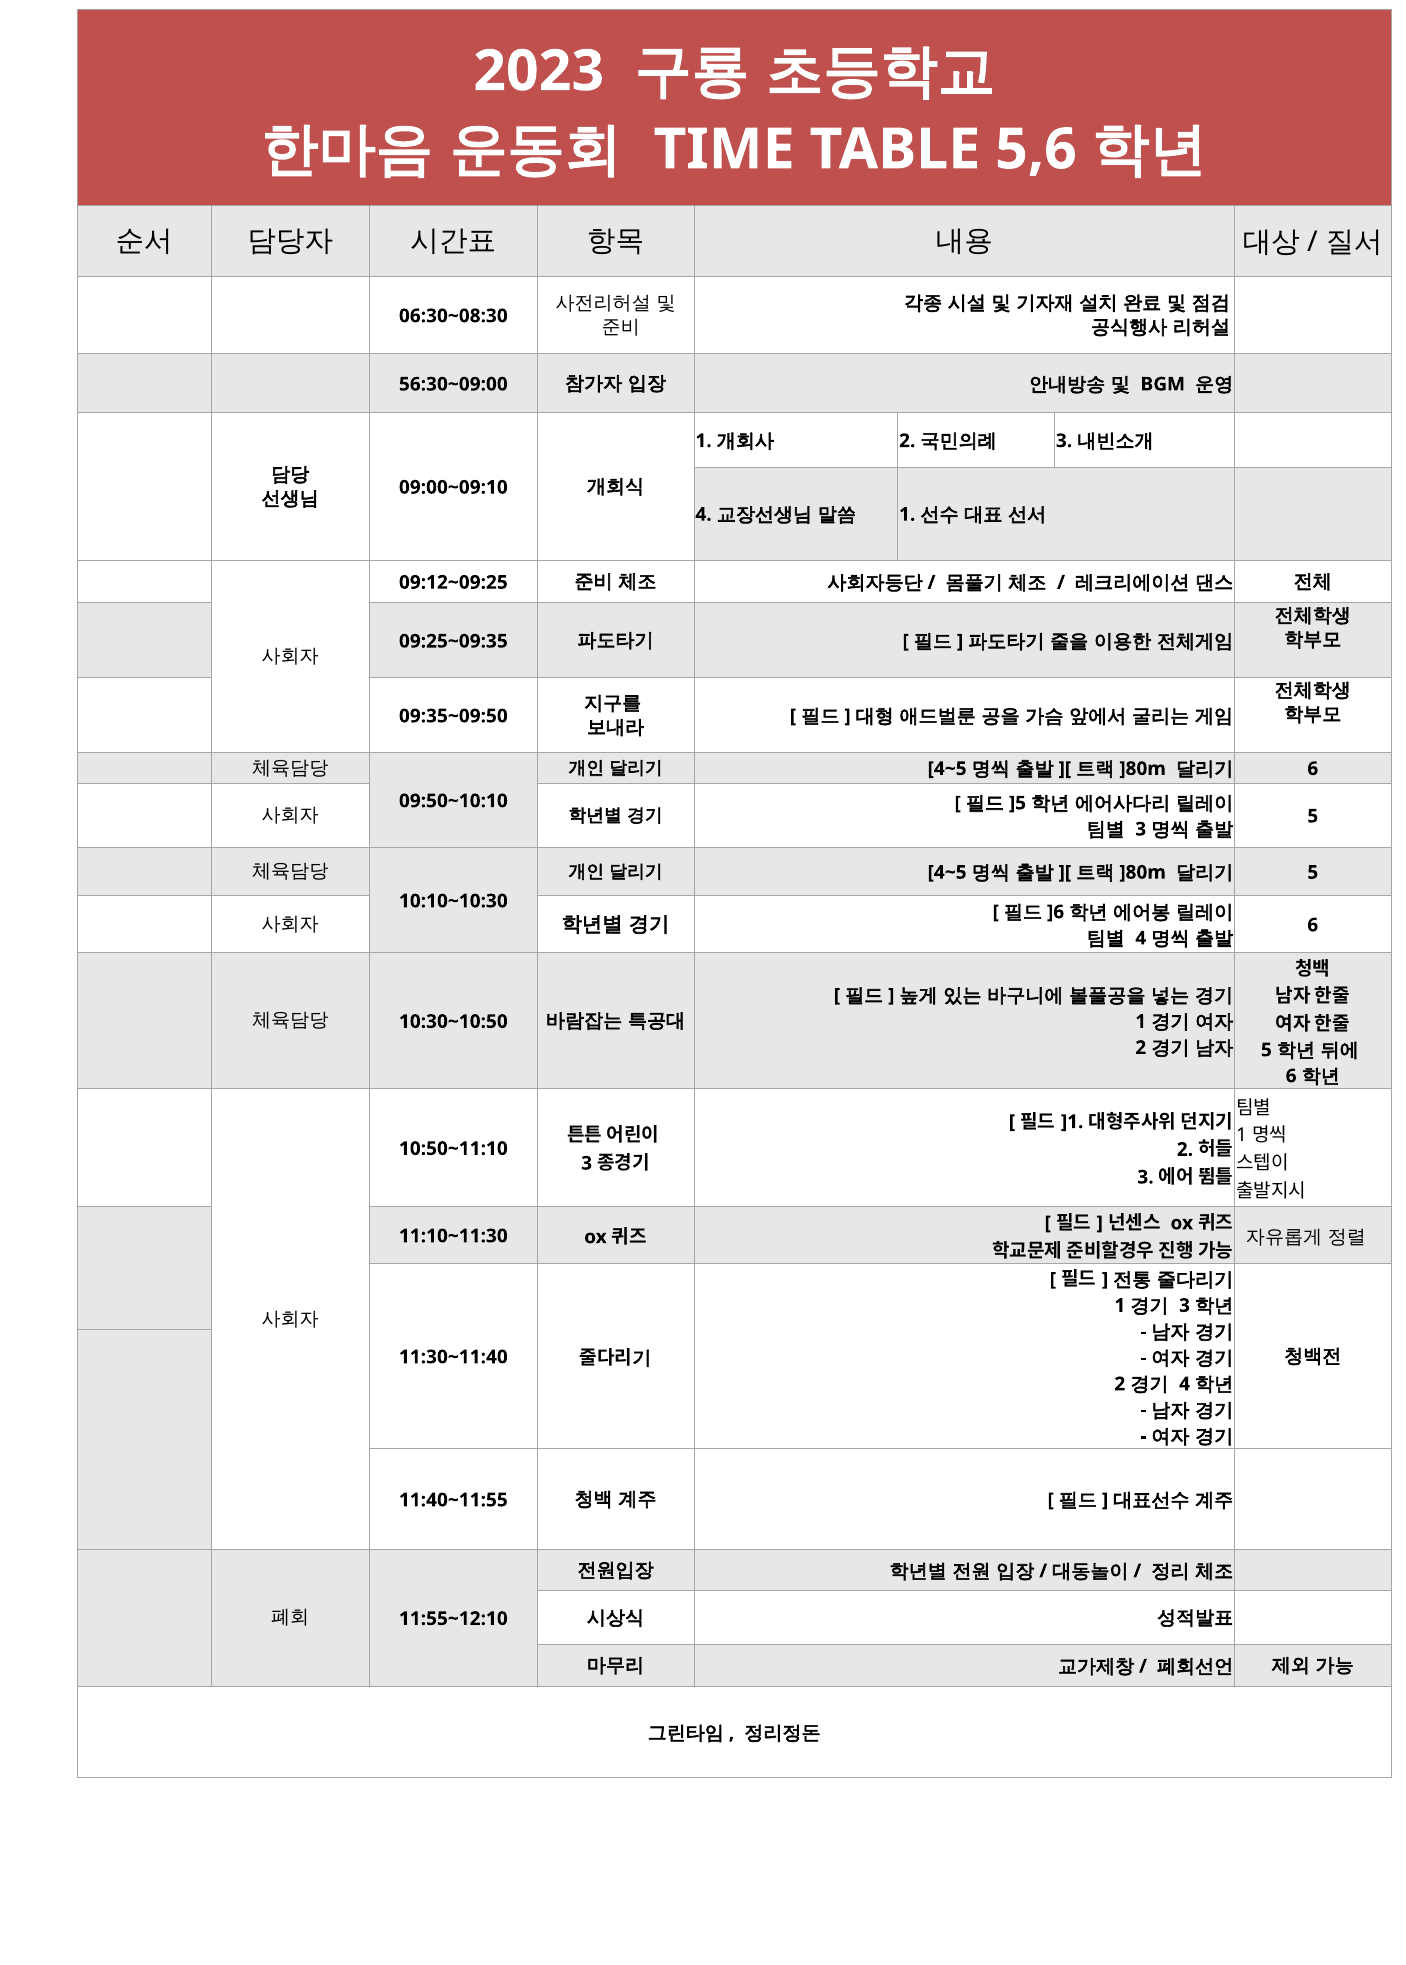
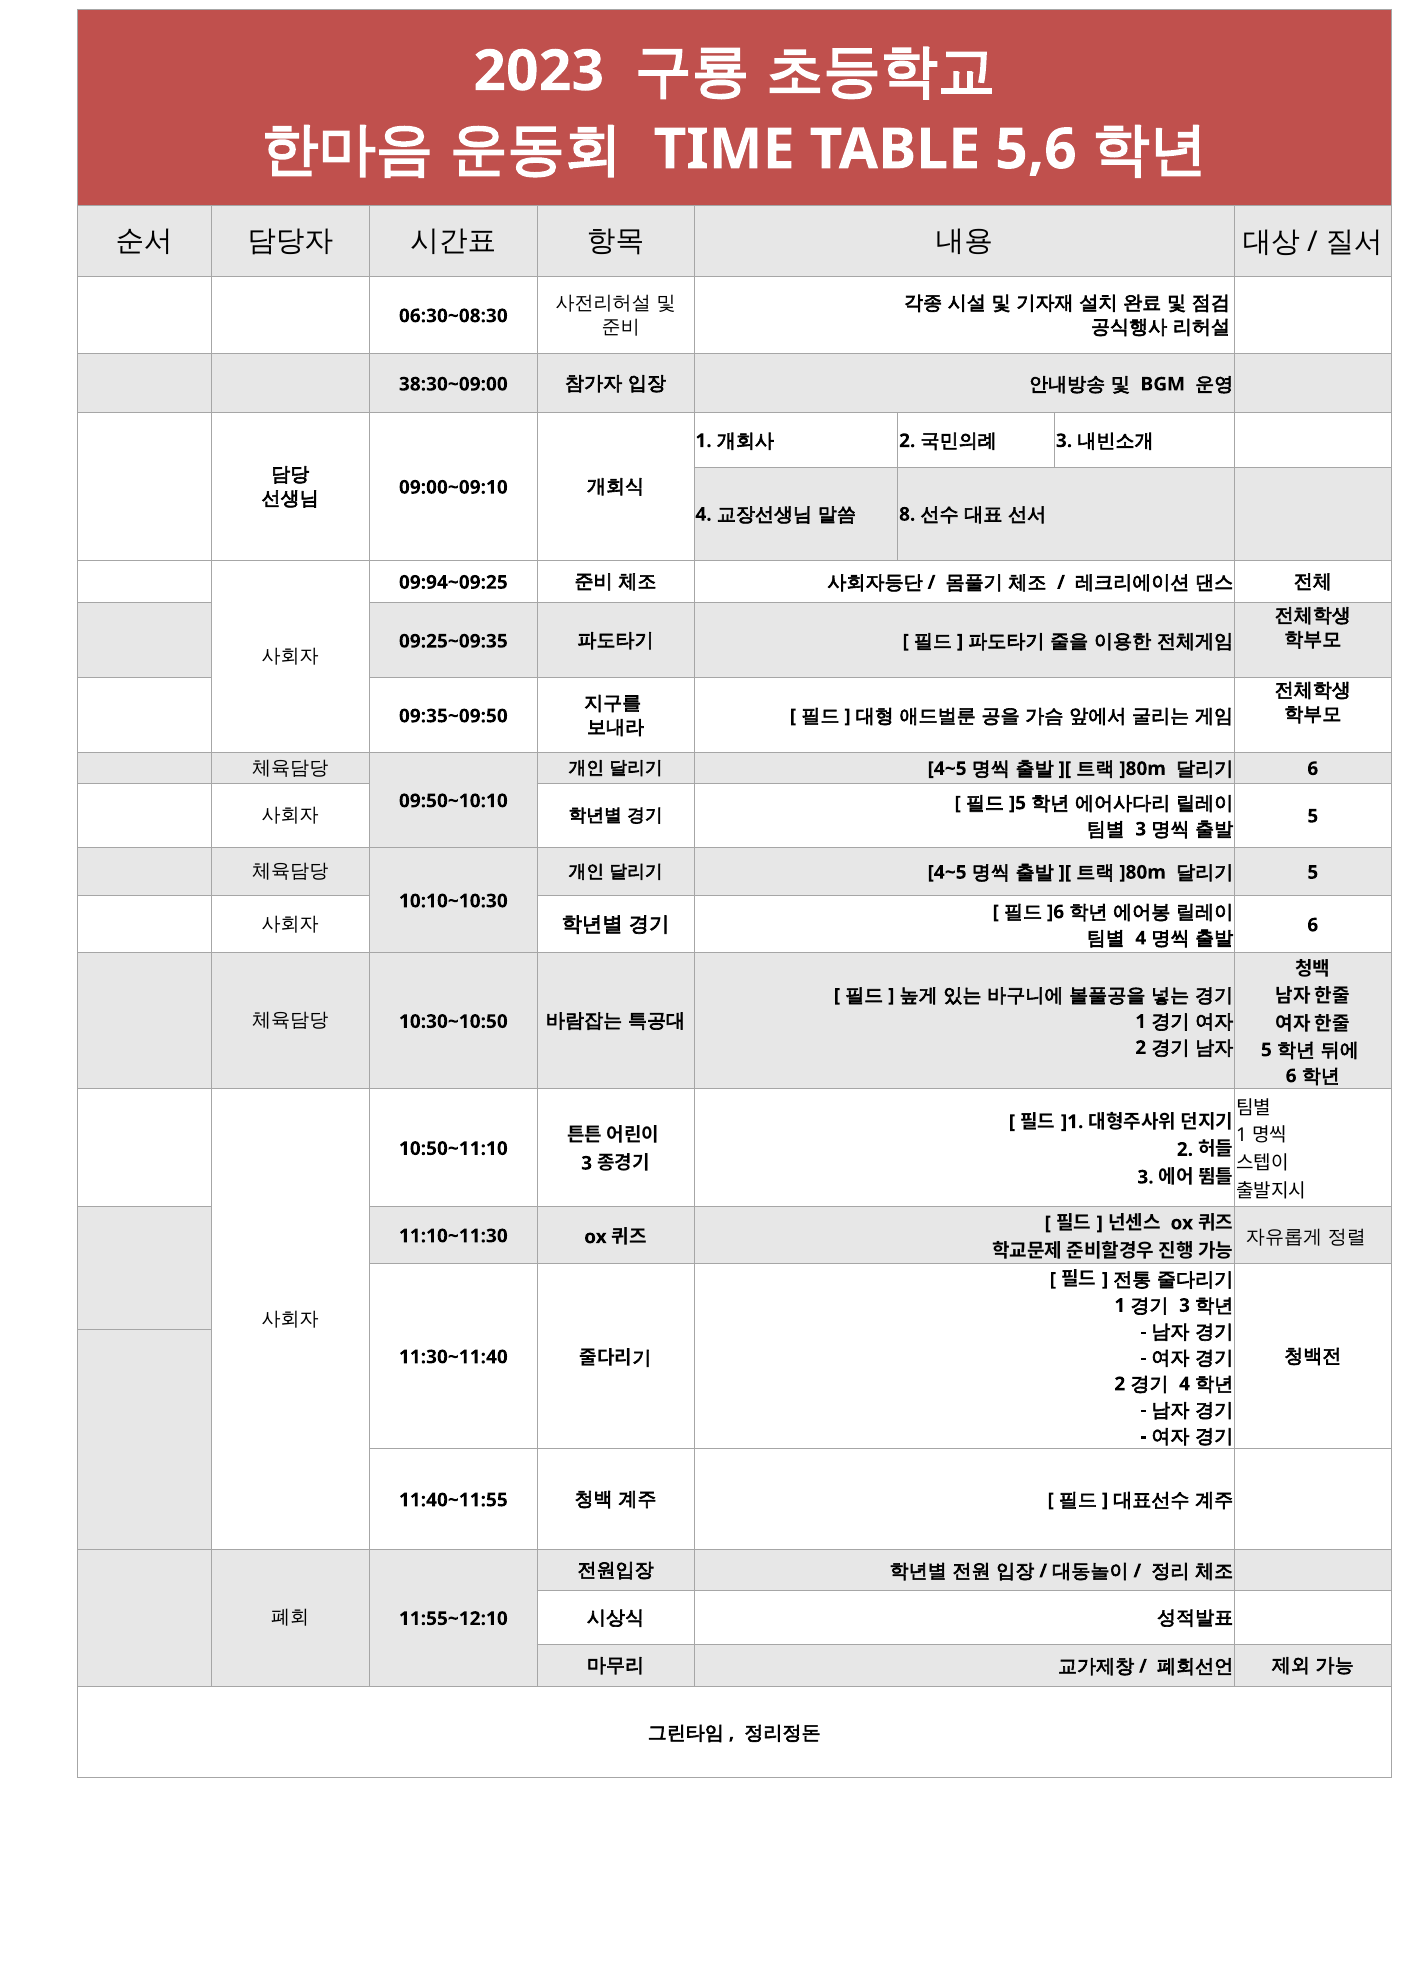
56:30~09:00: 56:30~09:00 -> 38:30~09:00 (453, 384)
1: 1 -> 8 (907, 514)
09:12~09:25: 09:12~09:25 -> 09:94~09:25 (453, 582)
